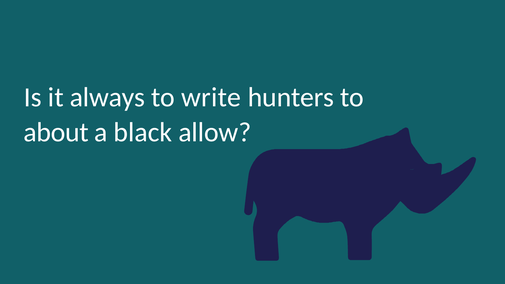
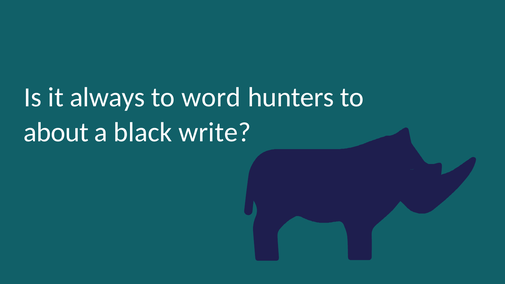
write: write -> word (211, 97)
allow: allow -> write (215, 132)
